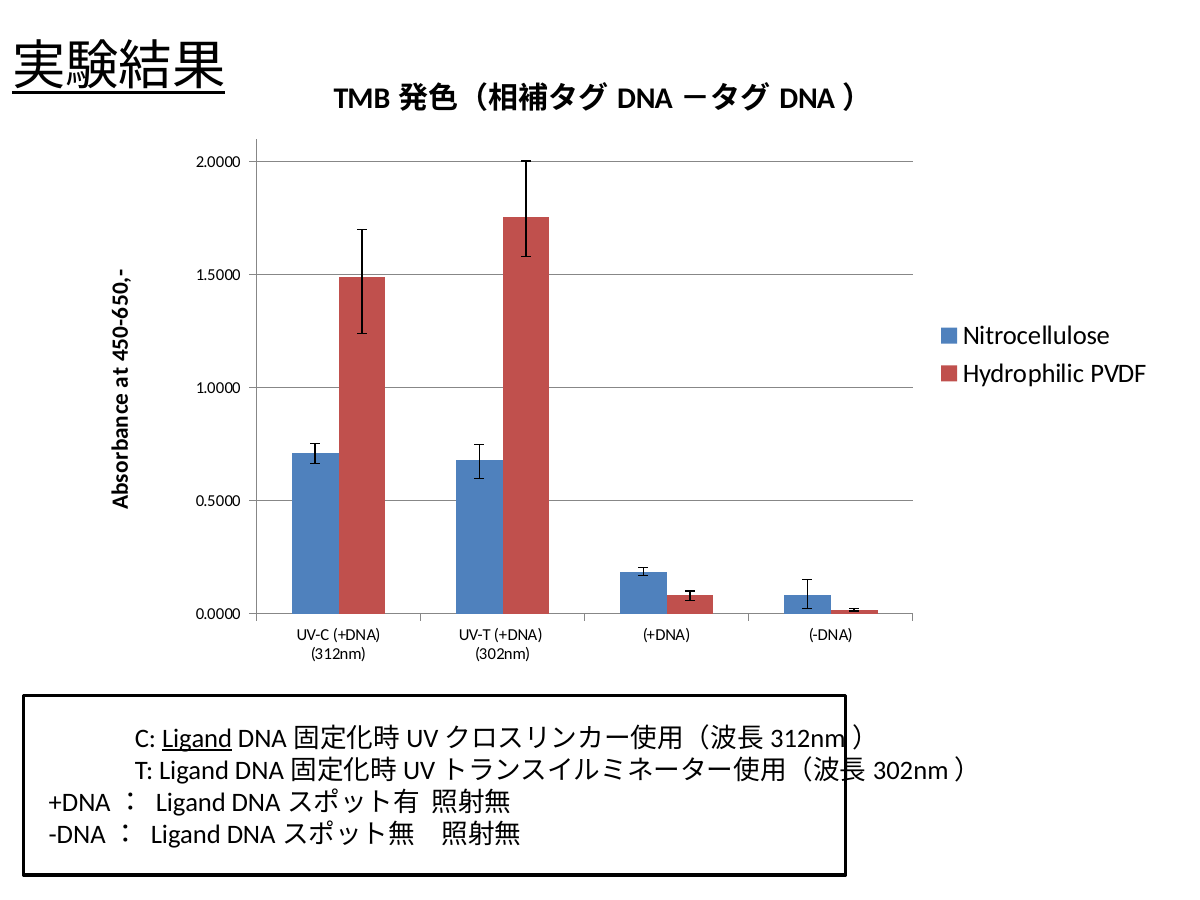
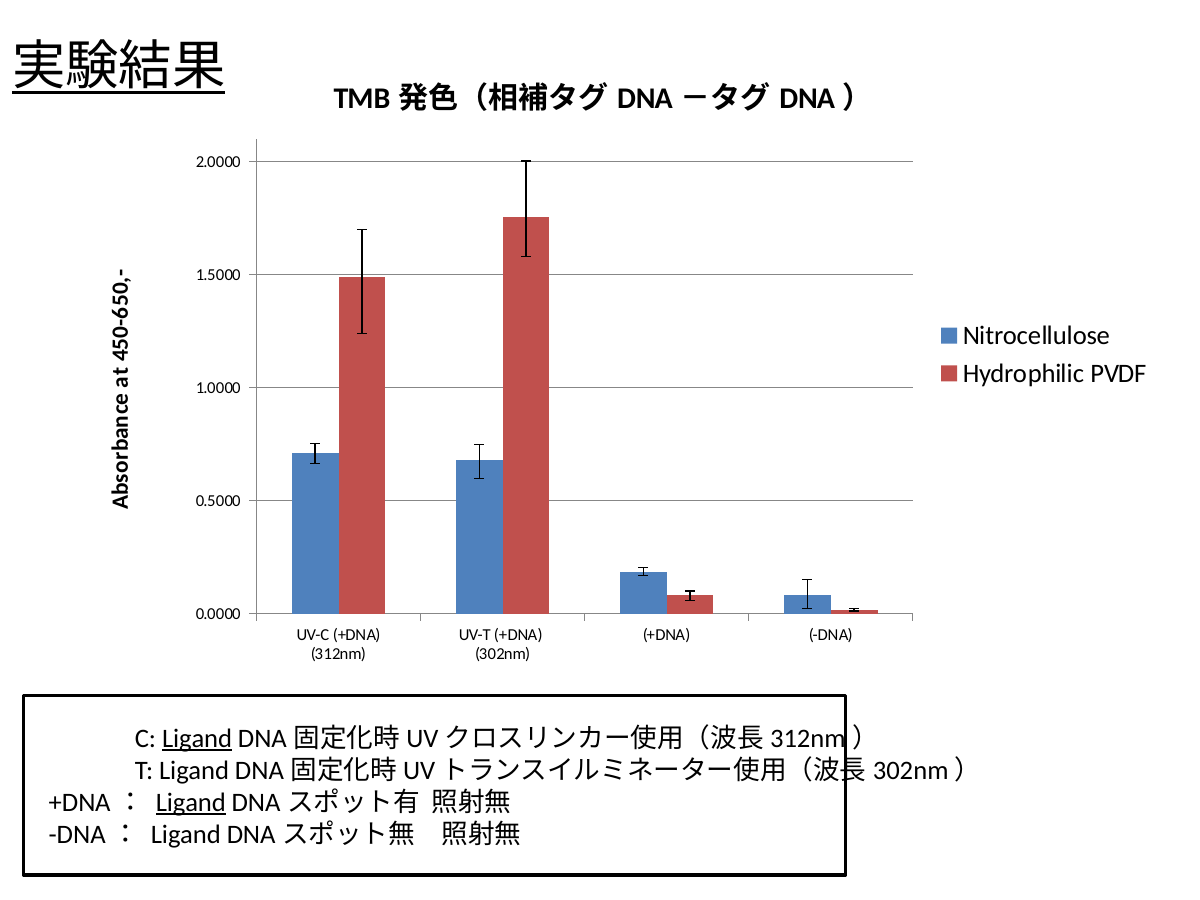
Ligand underline: none -> present (191, 802)
